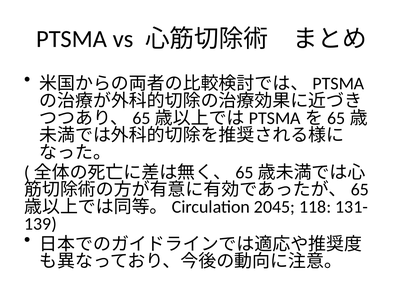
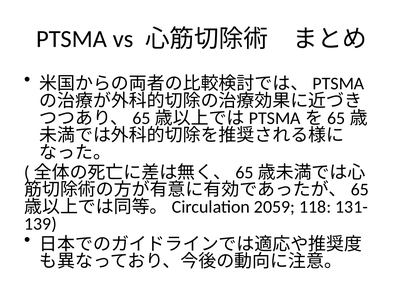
2045: 2045 -> 2059 (275, 207)
